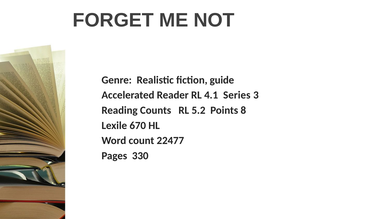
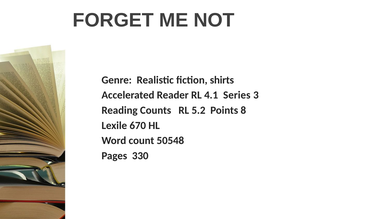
guide: guide -> shirts (222, 80)
22477: 22477 -> 50548 (170, 140)
